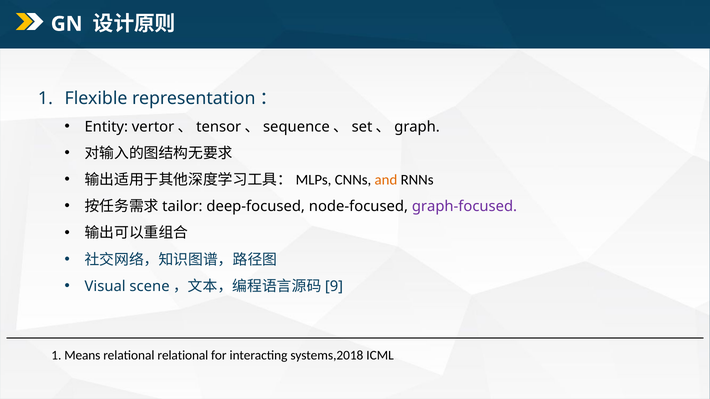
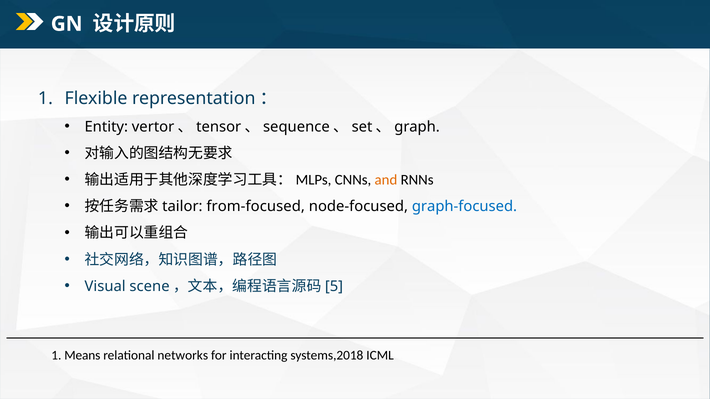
deep-focused: deep-focused -> from-focused (256, 207)
graph-focused colour: purple -> blue (464, 207)
9: 9 -> 5 (334, 287)
relational relational: relational -> networks (183, 356)
